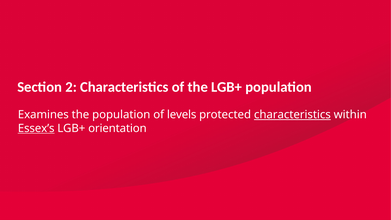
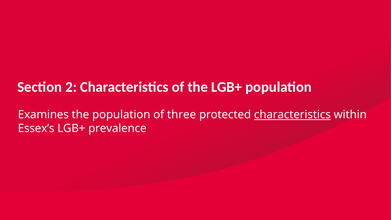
levels: levels -> three (182, 115)
Essex’s underline: present -> none (36, 128)
orientation: orientation -> prevalence (117, 128)
